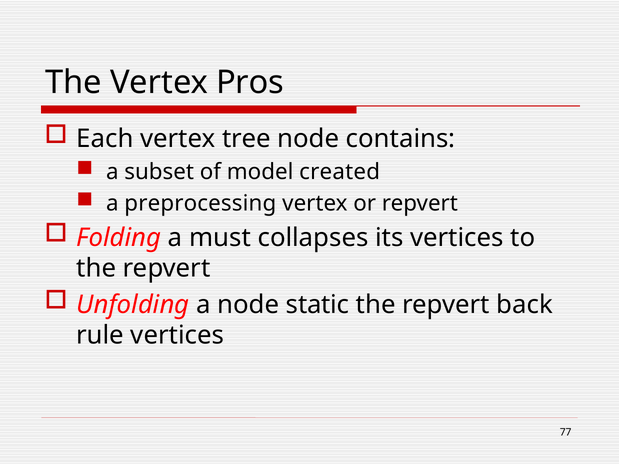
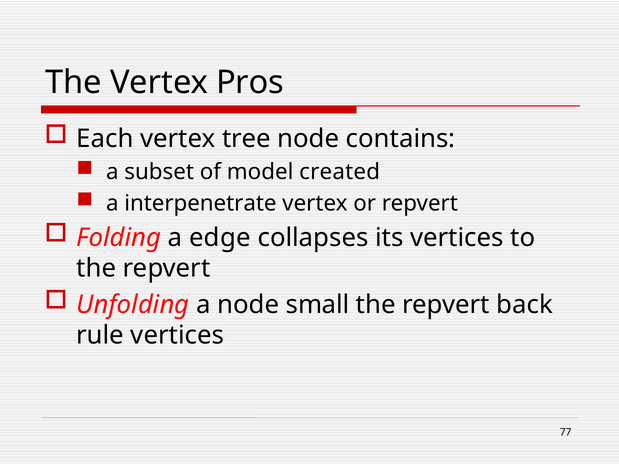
preprocessing: preprocessing -> interpenetrate (200, 203)
must: must -> edge (220, 238)
static: static -> small (318, 305)
